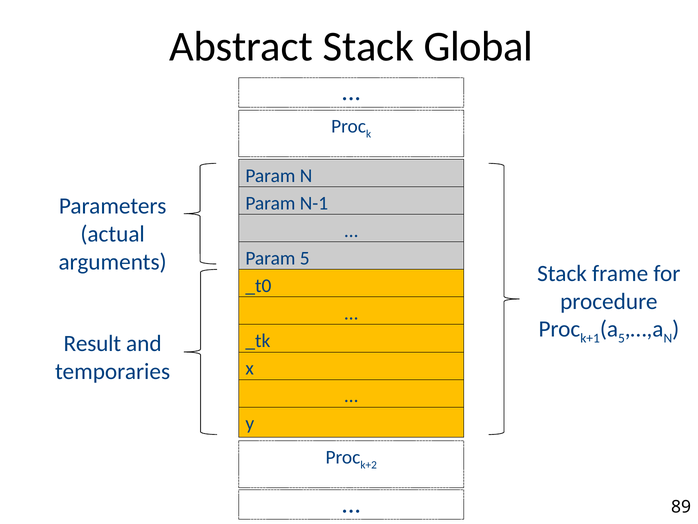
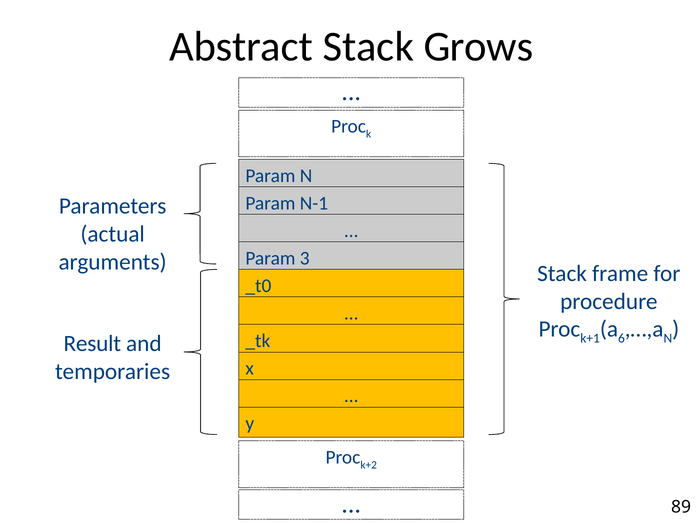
Global: Global -> Grows (478, 47)
Param 5: 5 -> 3 (305, 258)
5: 5 -> 6 (621, 338)
